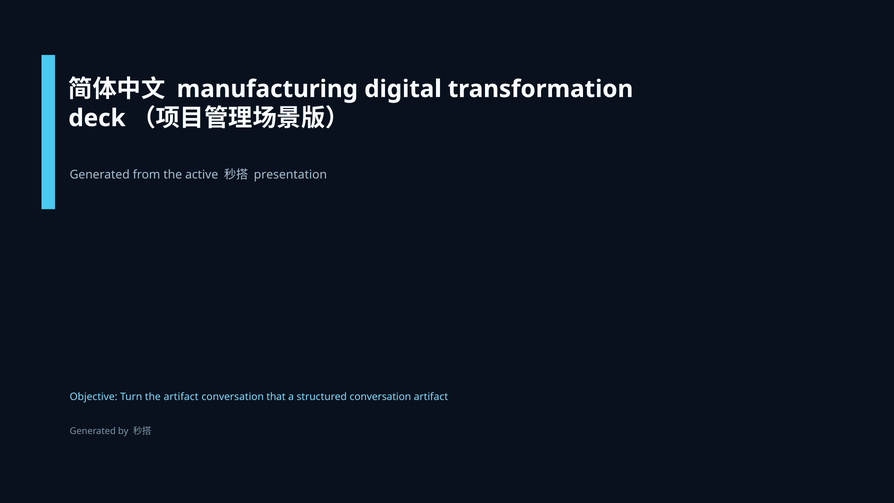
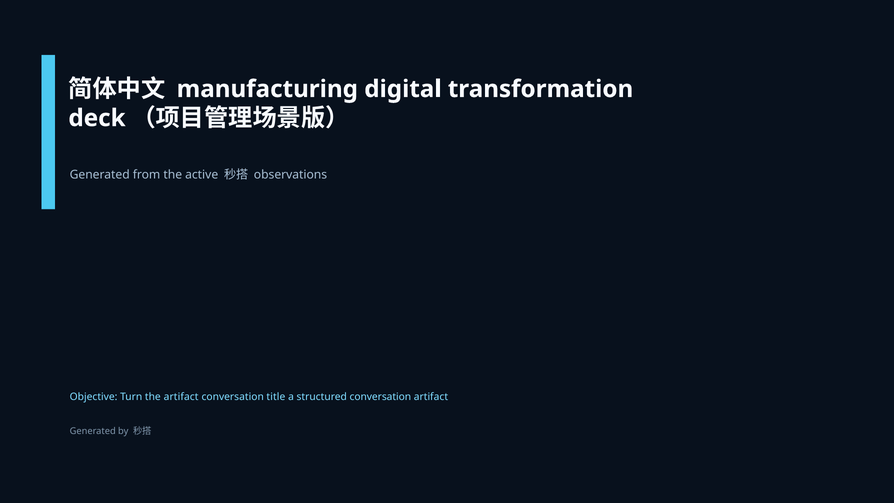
presentation: presentation -> observations (290, 175)
that: that -> title (276, 397)
